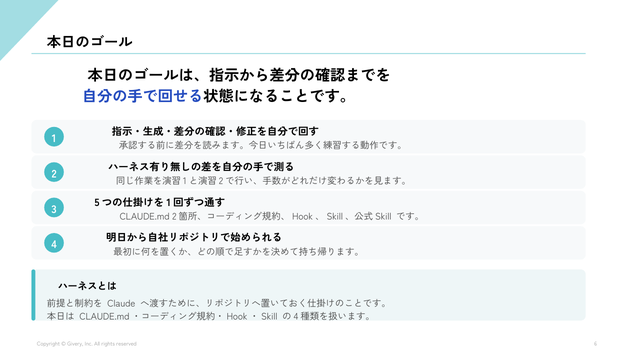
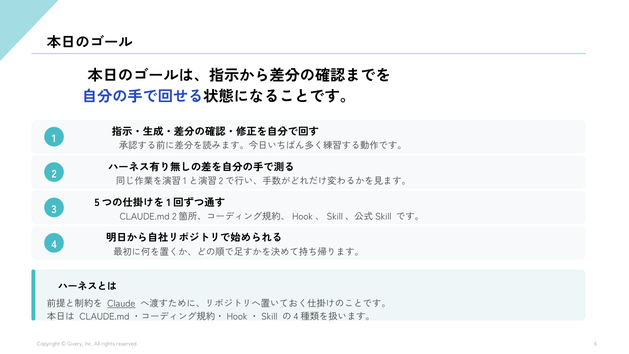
Claude underline: none -> present (121, 304)
